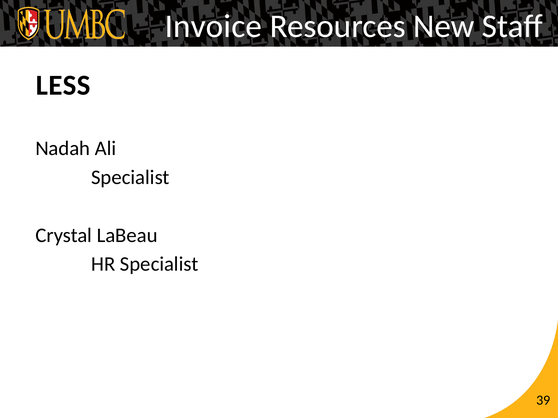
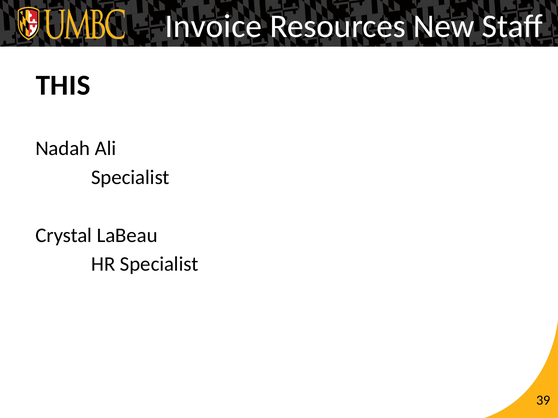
LESS: LESS -> THIS (63, 85)
